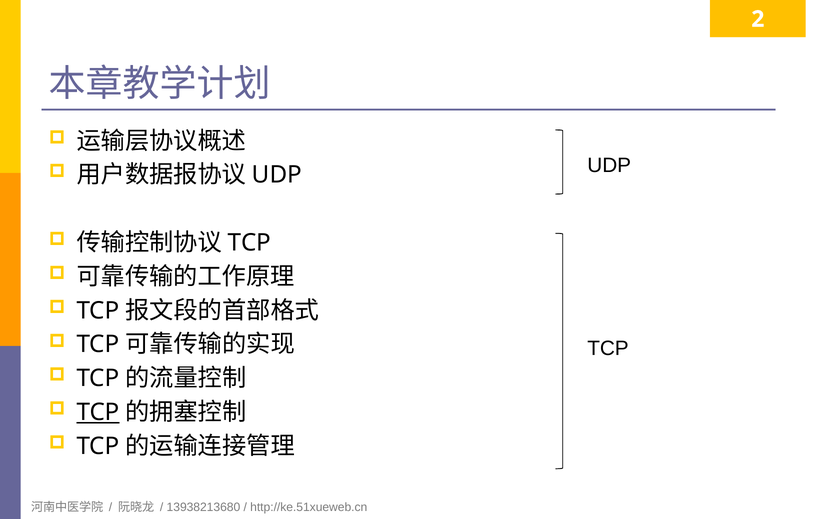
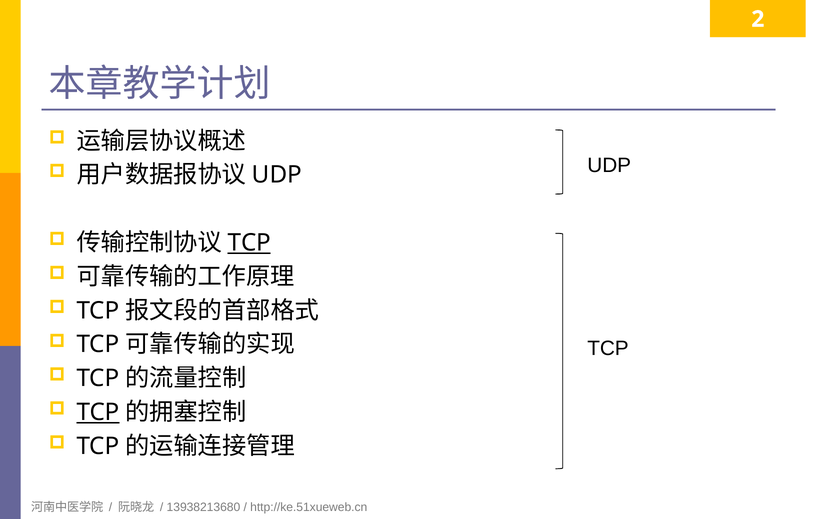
TCP underline: none -> present (249, 243)
